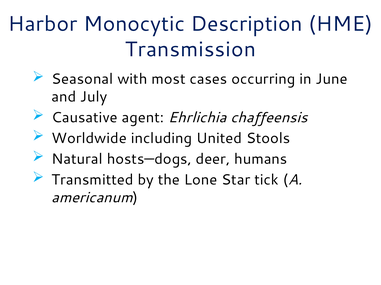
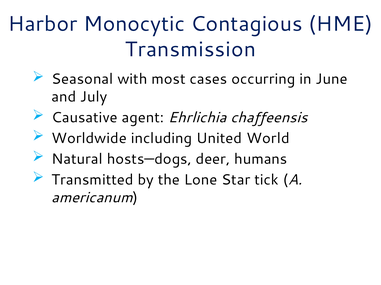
Description: Description -> Contagious (247, 24)
Stools: Stools -> World (268, 139)
